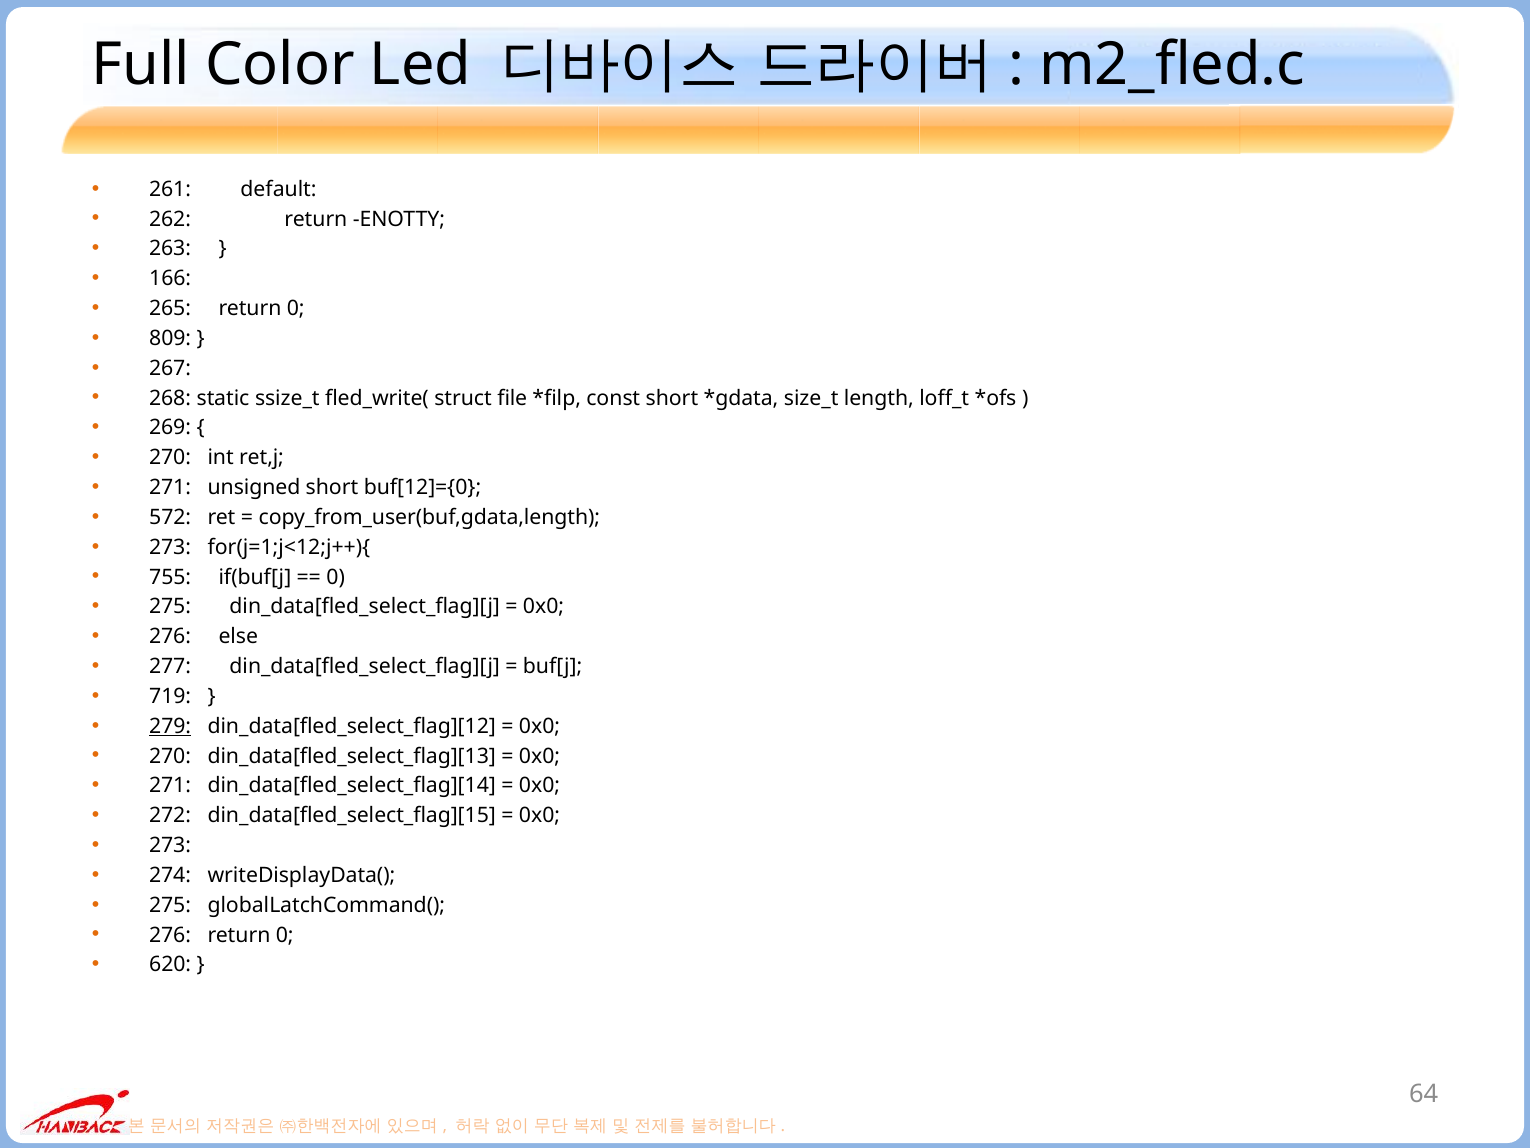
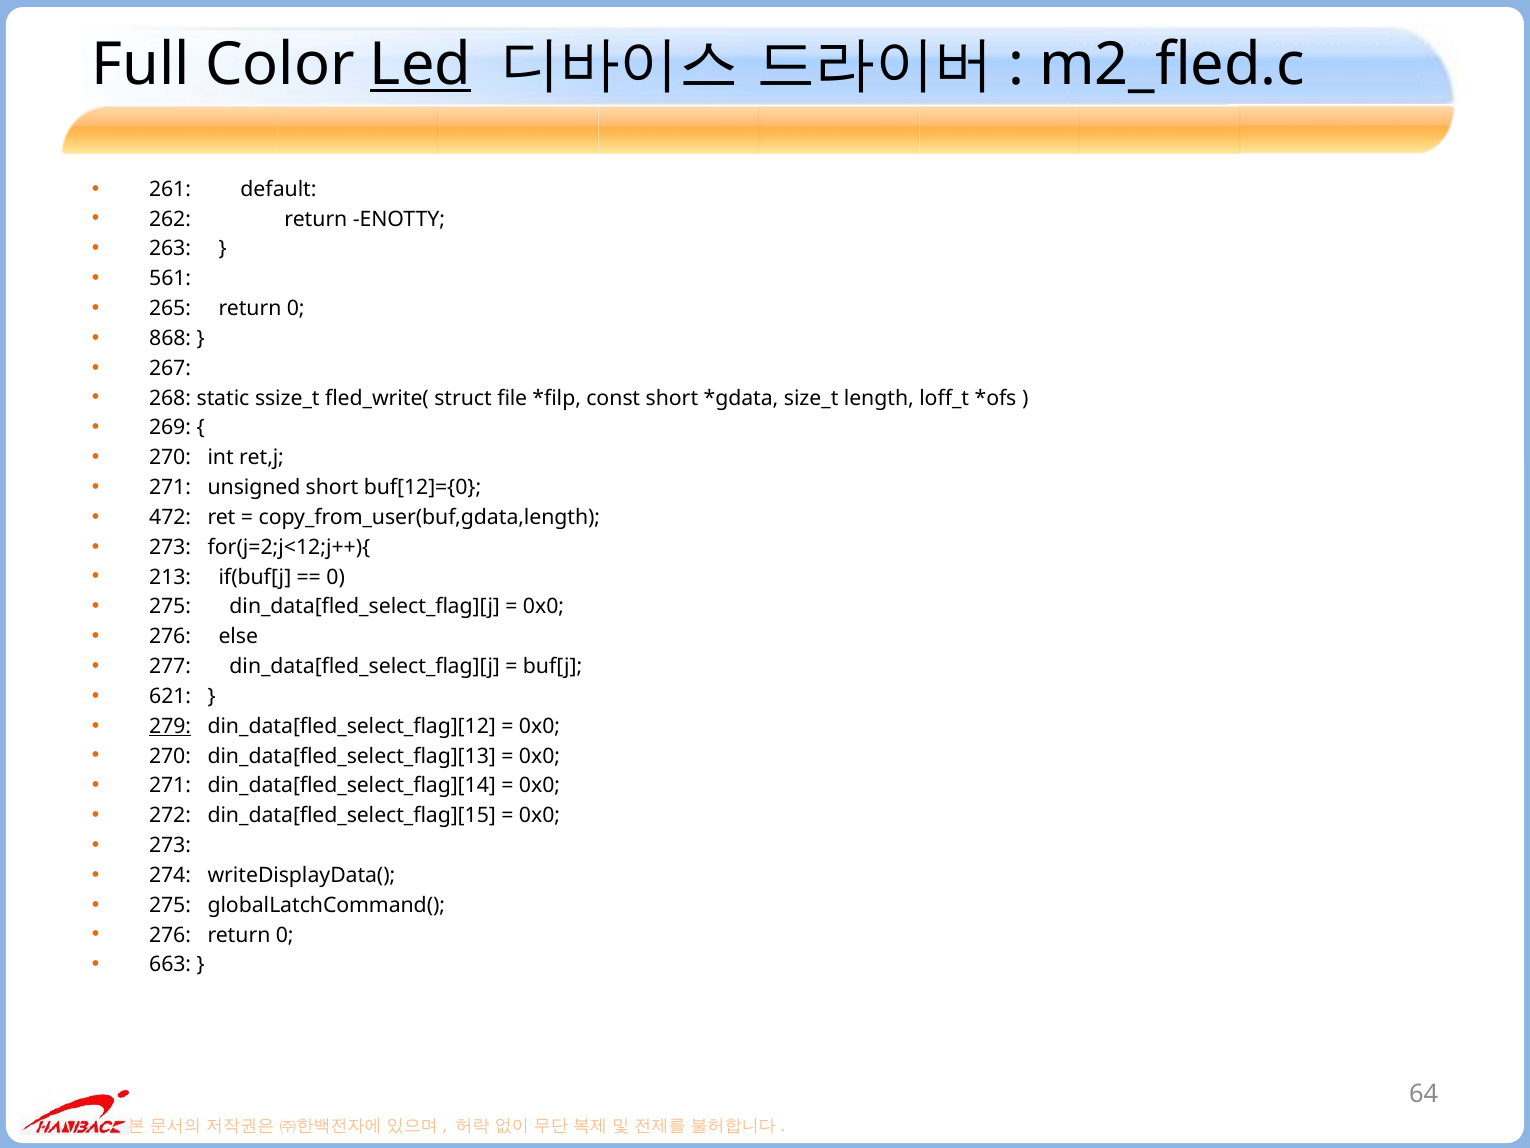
Led underline: none -> present (421, 65)
166: 166 -> 561 (170, 279)
809: 809 -> 868 (170, 338)
572: 572 -> 472 (170, 517)
for(j=1;j<12;j++){: for(j=1;j<12;j++){ -> for(j=2;j<12;j++){ (289, 547)
755: 755 -> 213 (170, 577)
719: 719 -> 621 (170, 696)
620: 620 -> 663 (170, 964)
